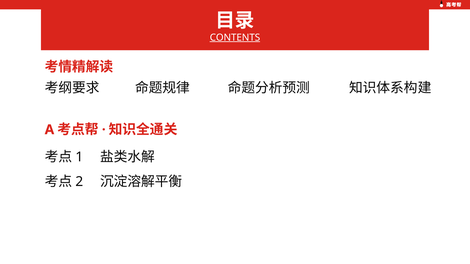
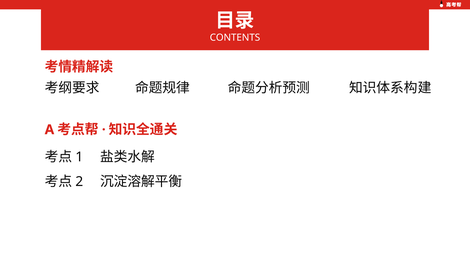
CONTENTS underline: present -> none (235, 38)
